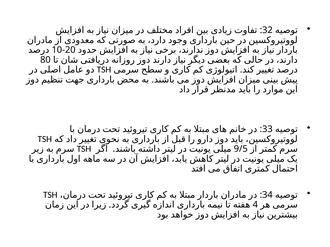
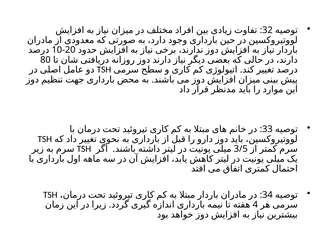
9/5: 9/5 -> 3/5 (241, 149)
